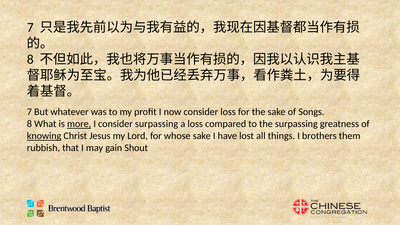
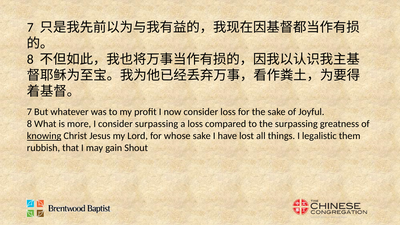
Songs: Songs -> Joyful (311, 112)
more underline: present -> none (79, 124)
brothers: brothers -> legalistic (319, 136)
